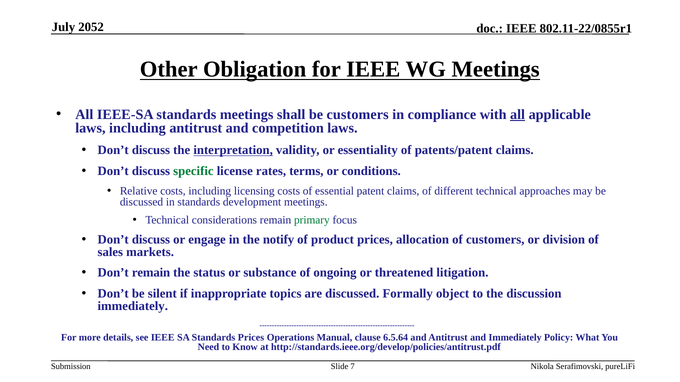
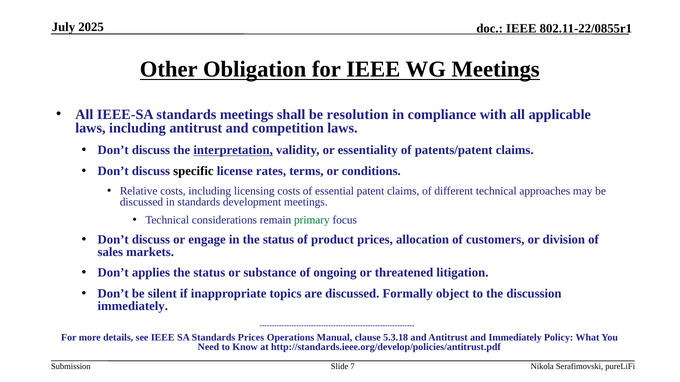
2052: 2052 -> 2025 (91, 27)
be customers: customers -> resolution (358, 115)
all underline: present -> none (518, 115)
specific colour: green -> black (193, 171)
in the notify: notify -> status (279, 240)
Don’t remain: remain -> applies (151, 273)
6.5.64: 6.5.64 -> 5.3.18 (396, 338)
